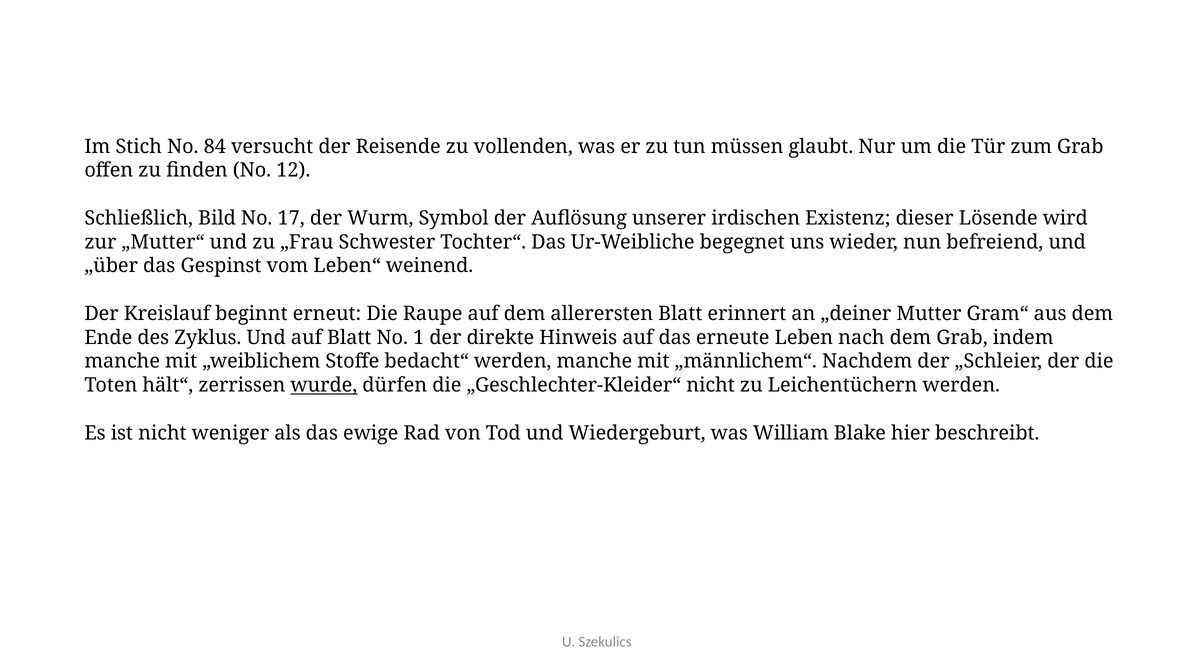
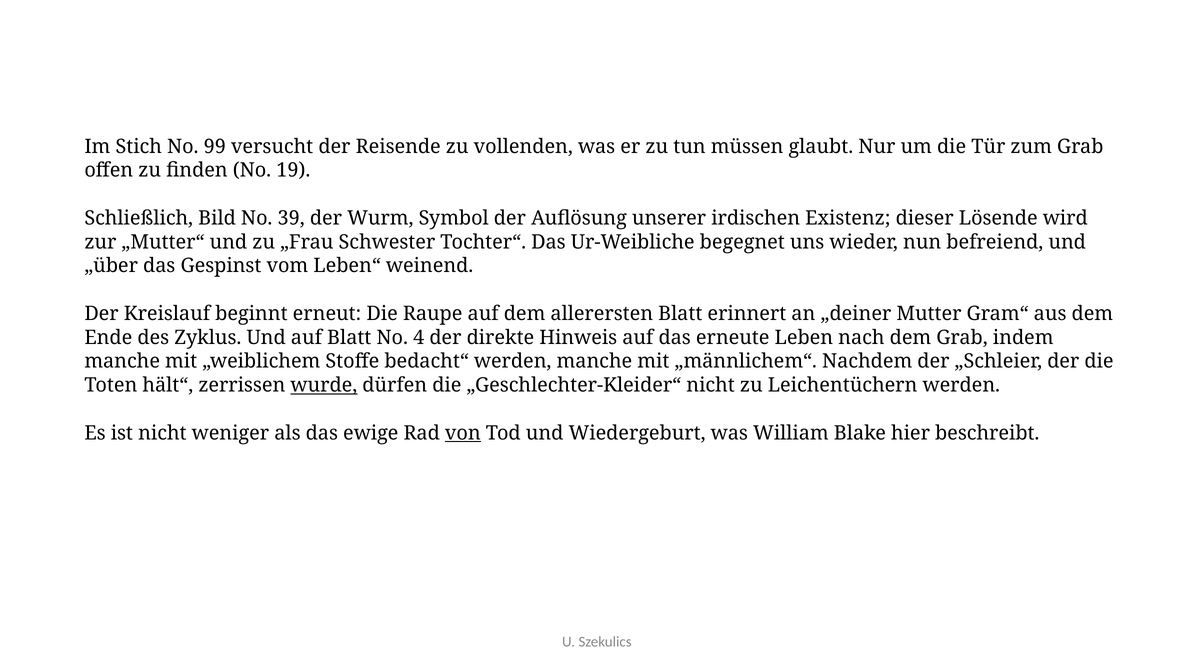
84: 84 -> 99 (215, 146)
12: 12 -> 19 (293, 170)
17: 17 -> 39 (291, 218)
1: 1 -> 4 (419, 337)
von underline: none -> present (463, 433)
